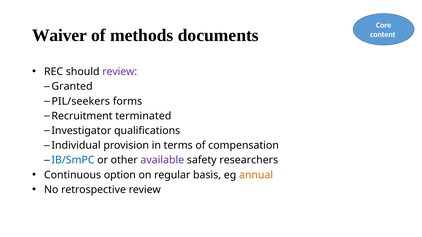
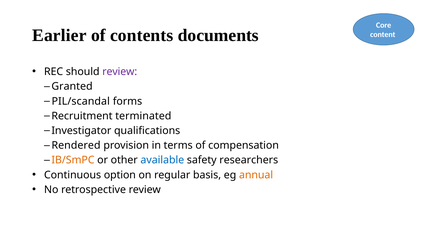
Waiver: Waiver -> Earlier (59, 35)
methods: methods -> contents (142, 35)
PIL/seekers: PIL/seekers -> PIL/scandal (81, 101)
Individual: Individual -> Rendered (76, 146)
IB/SmPC colour: blue -> orange (73, 160)
available colour: purple -> blue (162, 160)
